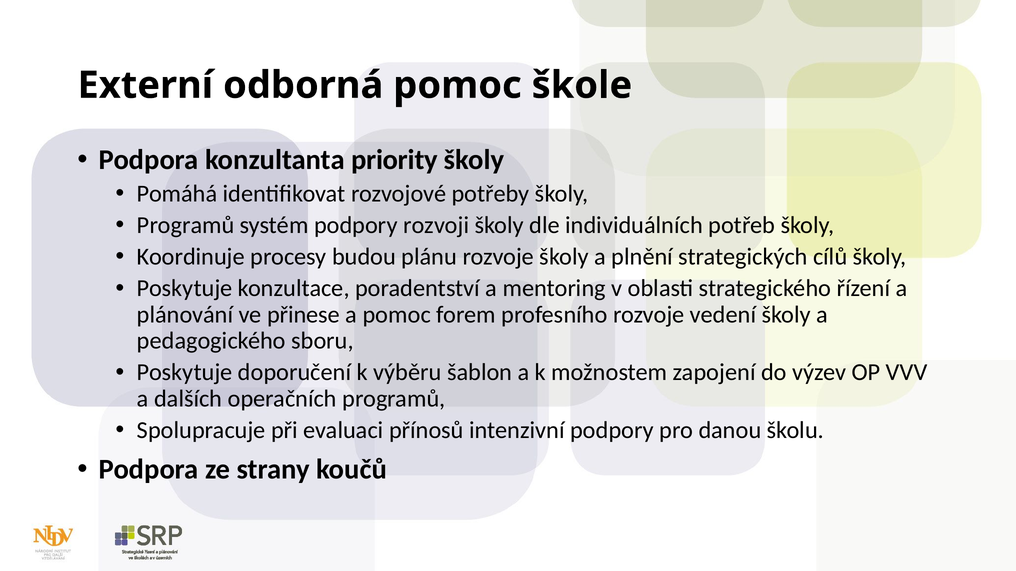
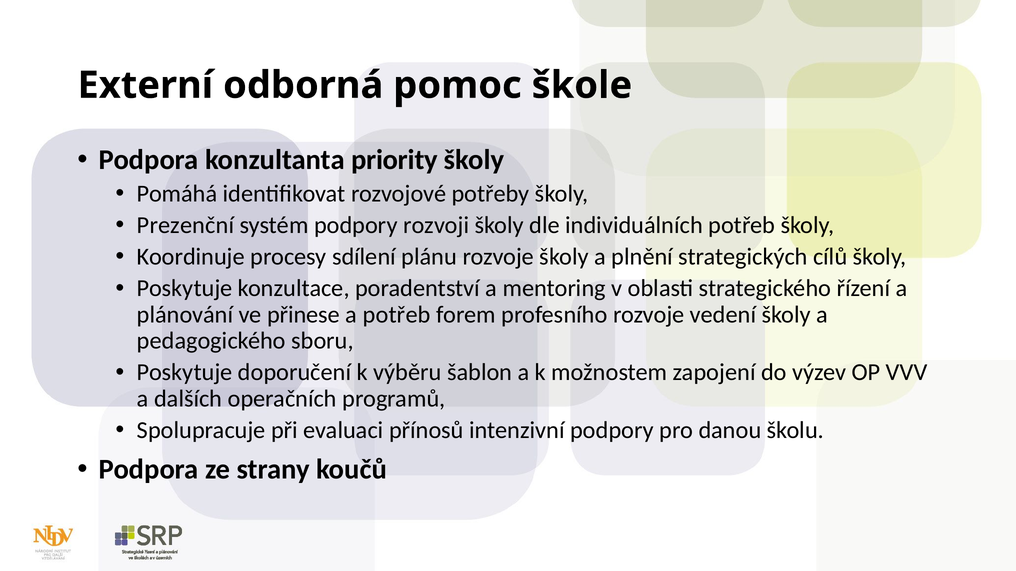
Programů: Programů -> Prezenční (186, 225)
budou: budou -> sdílení (364, 257)
a pomoc: pomoc -> potřeb (397, 315)
